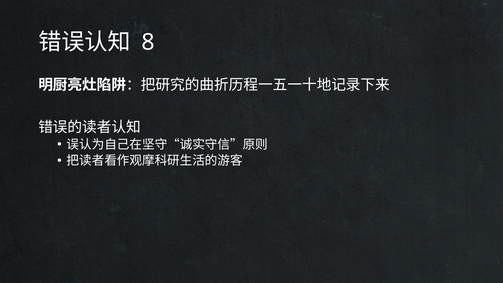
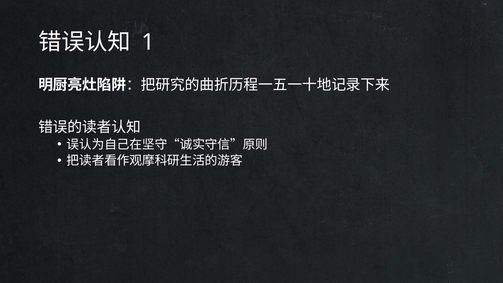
8: 8 -> 1 (148, 42)
